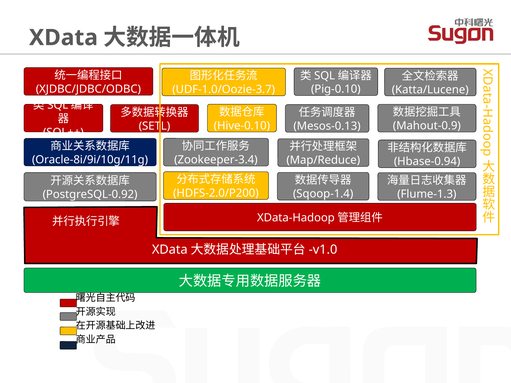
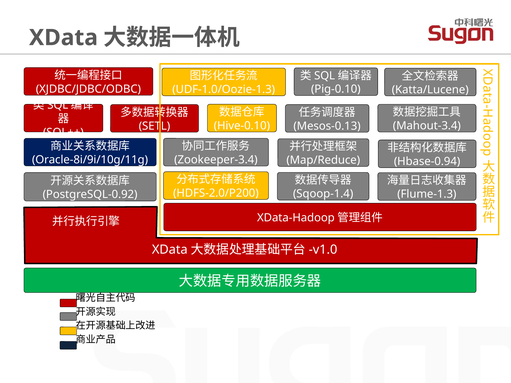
UDF-1.0/Oozie-3.7: UDF-1.0/Oozie-3.7 -> UDF-1.0/Oozie-1.3 (224, 90)
Mahout-0.9: Mahout-0.9 -> Mahout-3.4 (427, 126)
